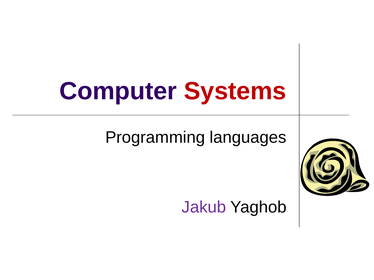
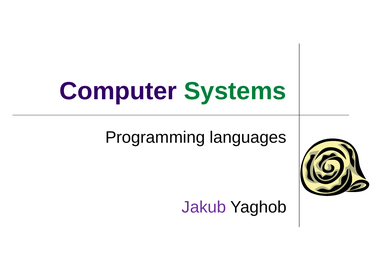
Systems colour: red -> green (235, 91)
